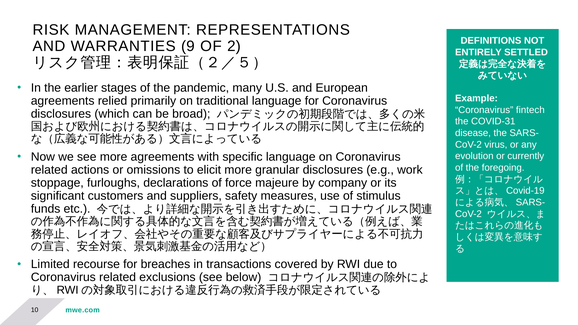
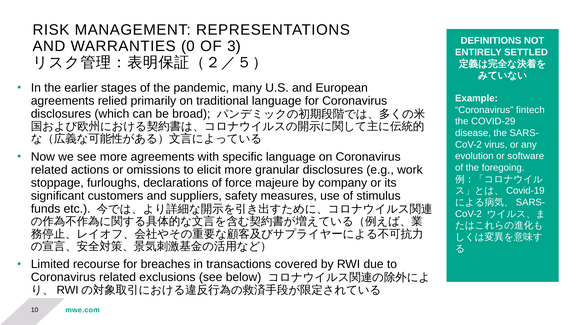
9: 9 -> 0 (188, 46)
2: 2 -> 3 (234, 46)
COVID-31: COVID-31 -> COVID-29 (493, 122)
currently: currently -> software (526, 156)
